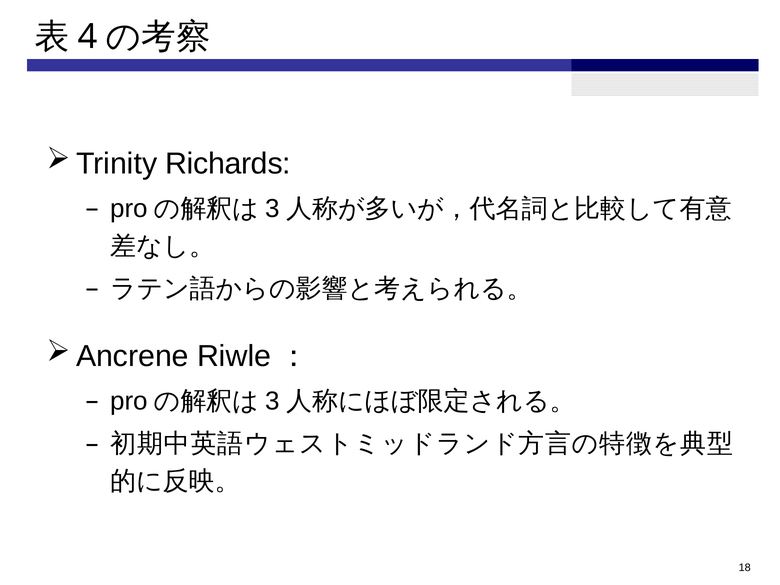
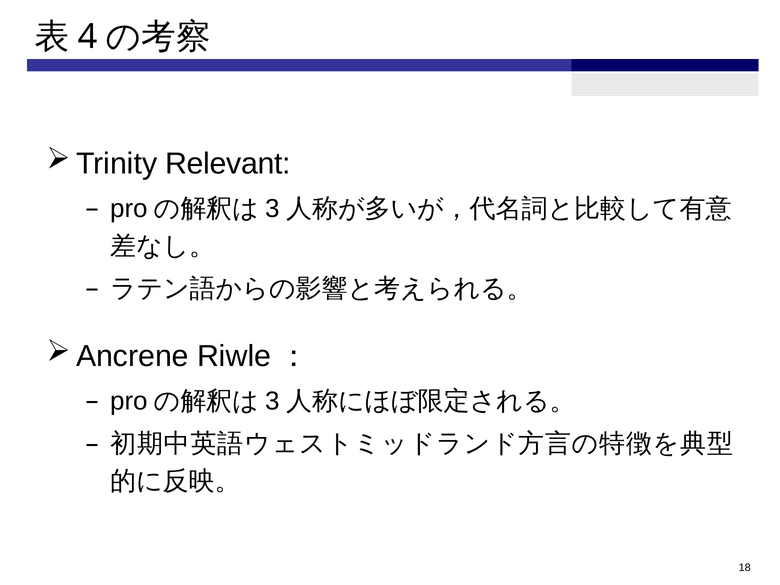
Richards: Richards -> Relevant (228, 164)
